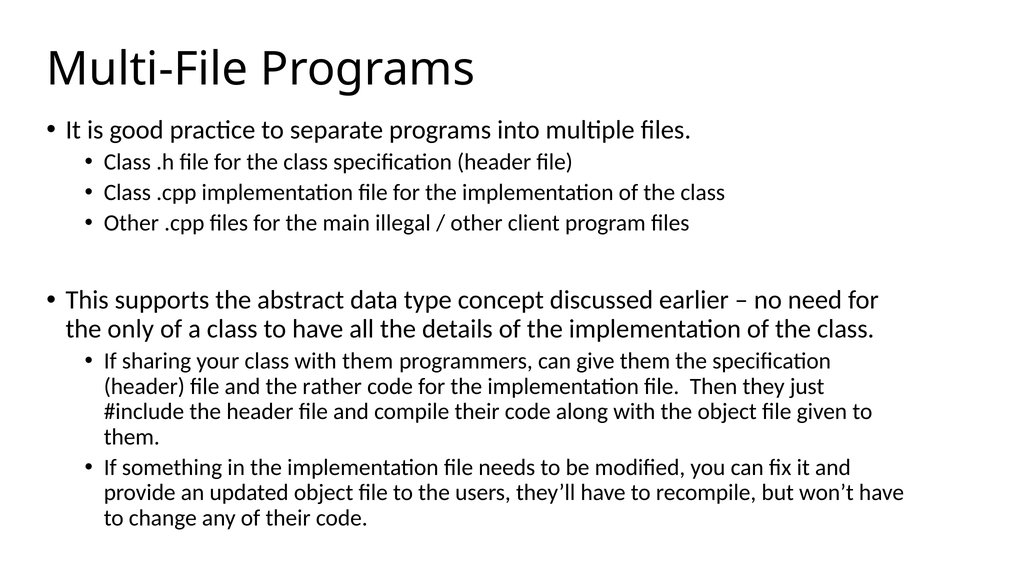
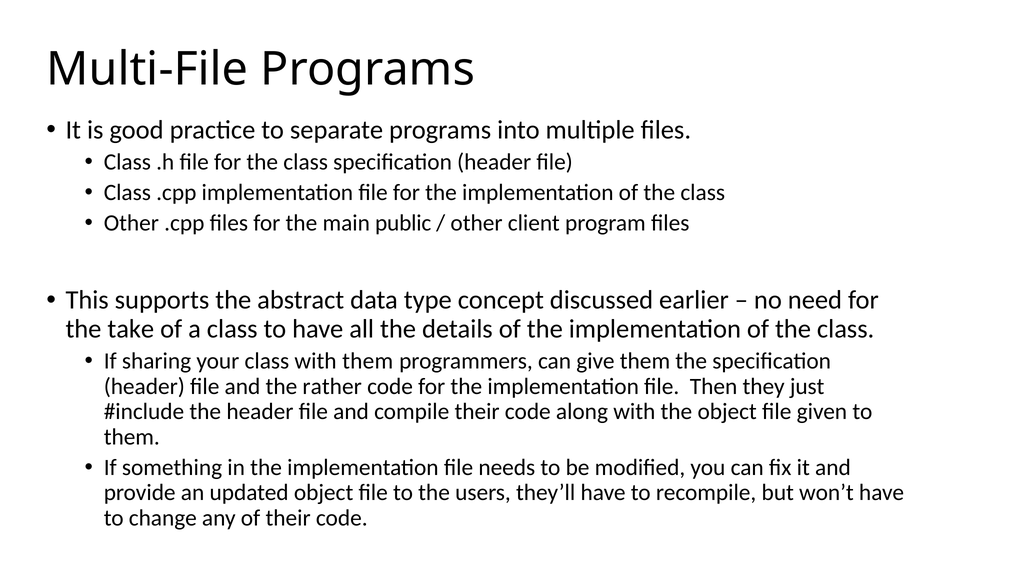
illegal: illegal -> public (403, 223)
only: only -> take (131, 329)
